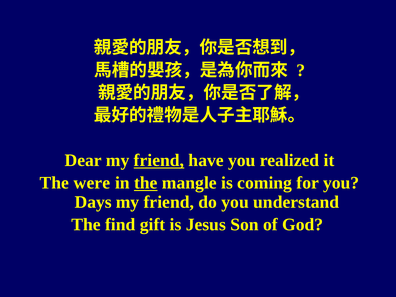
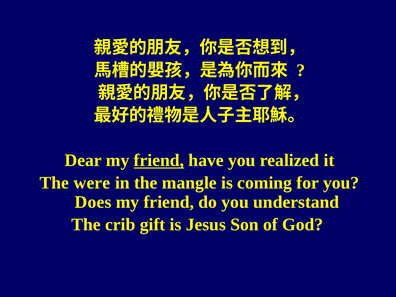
the underline: present -> none (146, 183)
Days: Days -> Does (93, 202)
find: find -> crib (120, 224)
